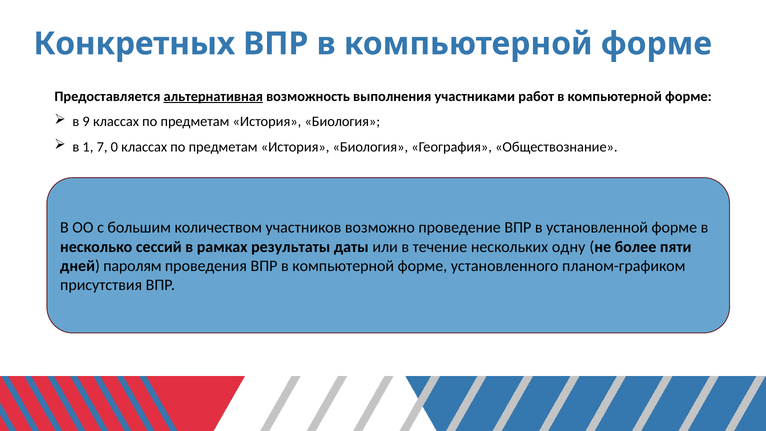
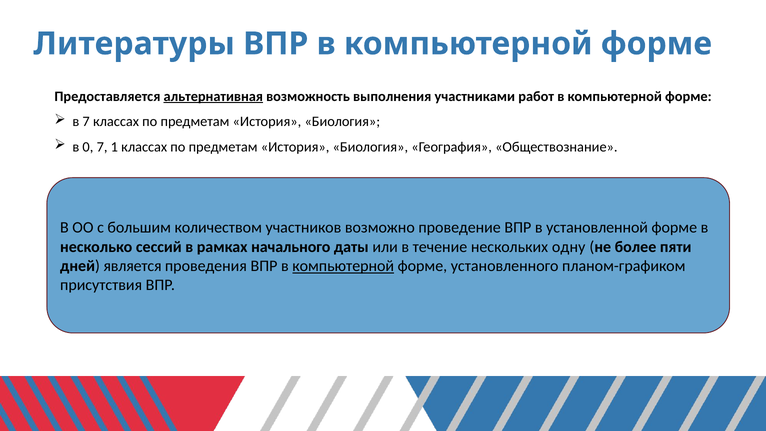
Конкретных: Конкретных -> Литературы (134, 44)
в 9: 9 -> 7 (86, 122)
1: 1 -> 0 (88, 147)
0: 0 -> 1 (114, 147)
результаты: результаты -> начального (291, 247)
паролям: паролям -> является (133, 266)
компьютерной underline: none -> present (343, 266)
